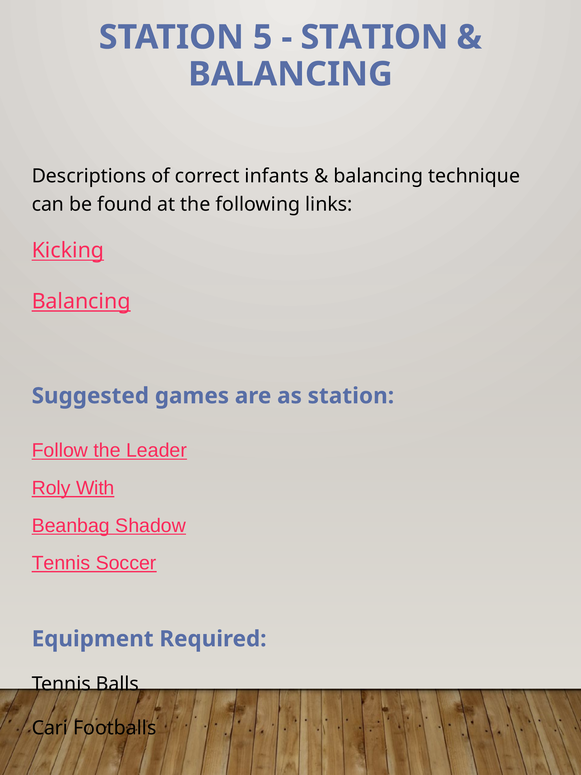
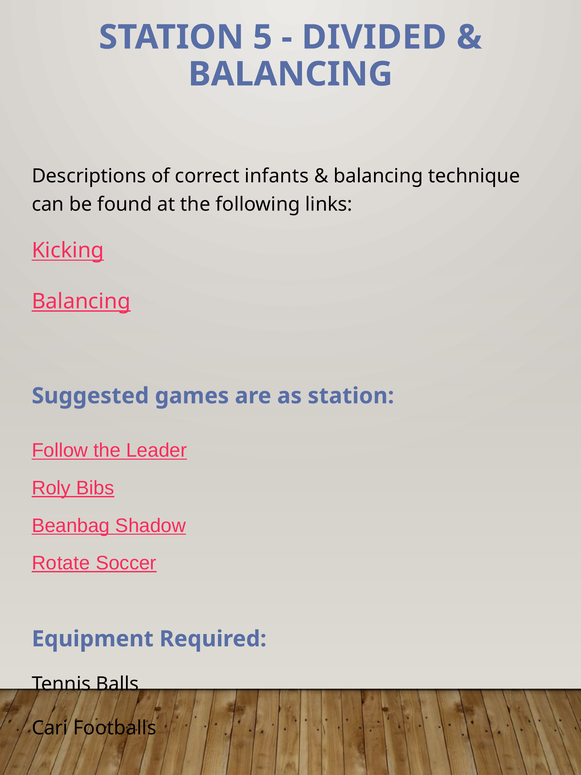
STATION: STATION -> DIVIDED (374, 37)
With: With -> Bibs (95, 488)
Tennis: Tennis -> Rotate (61, 563)
